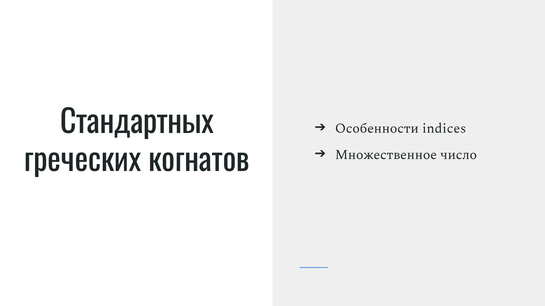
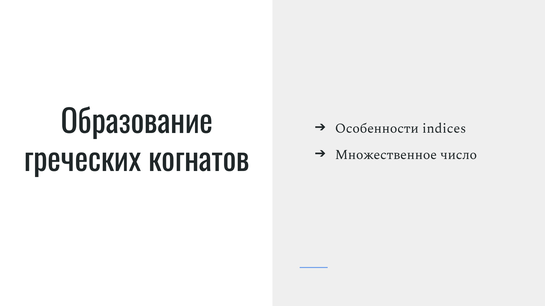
Стандартных: Стандартных -> Образование (137, 123)
